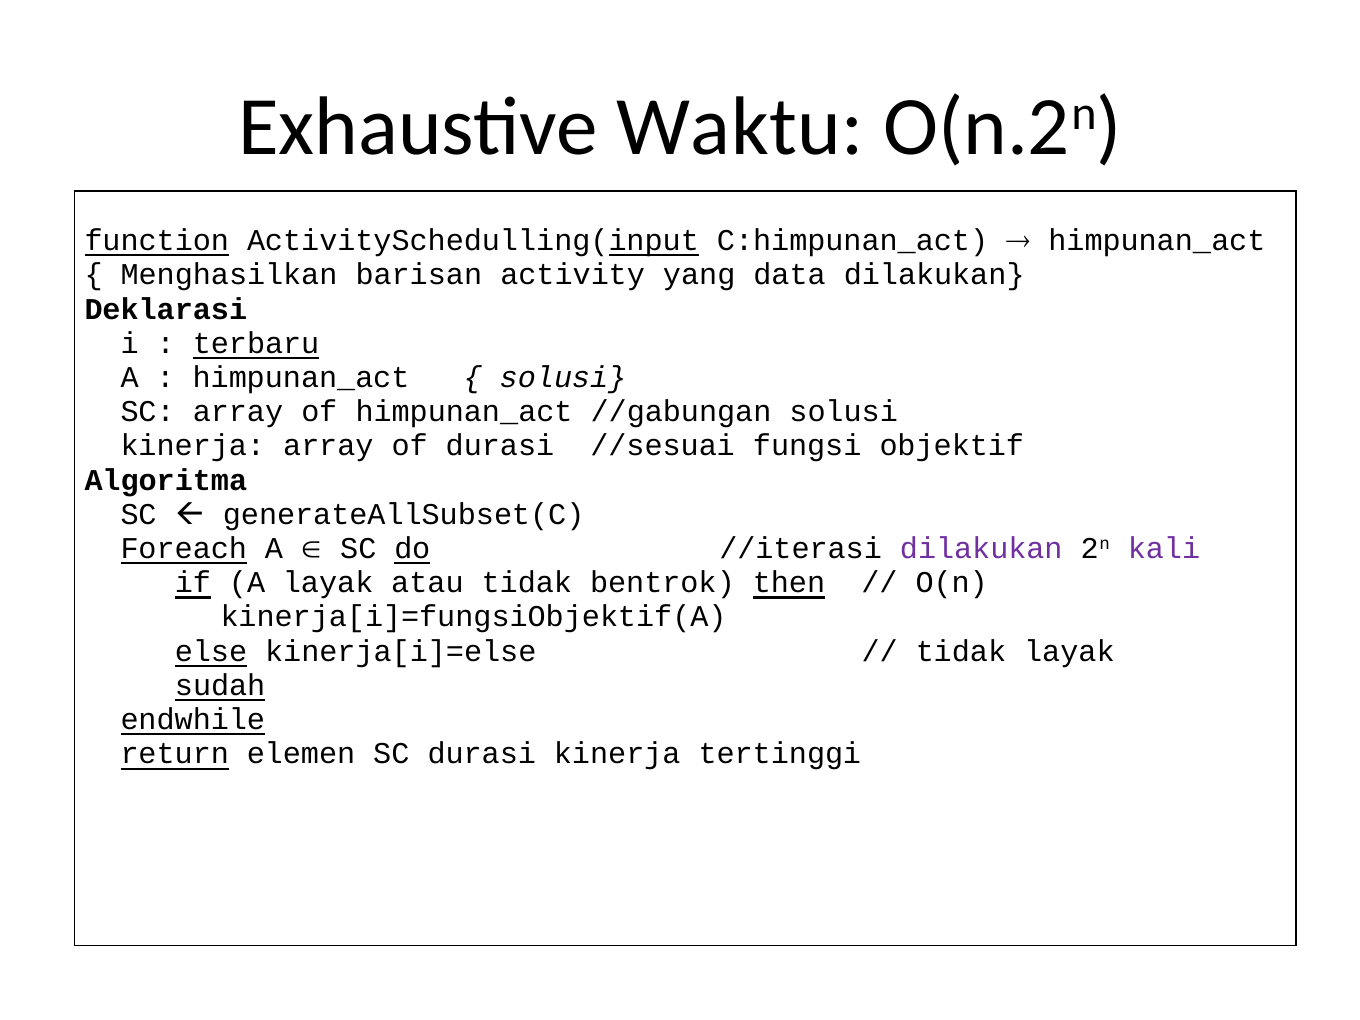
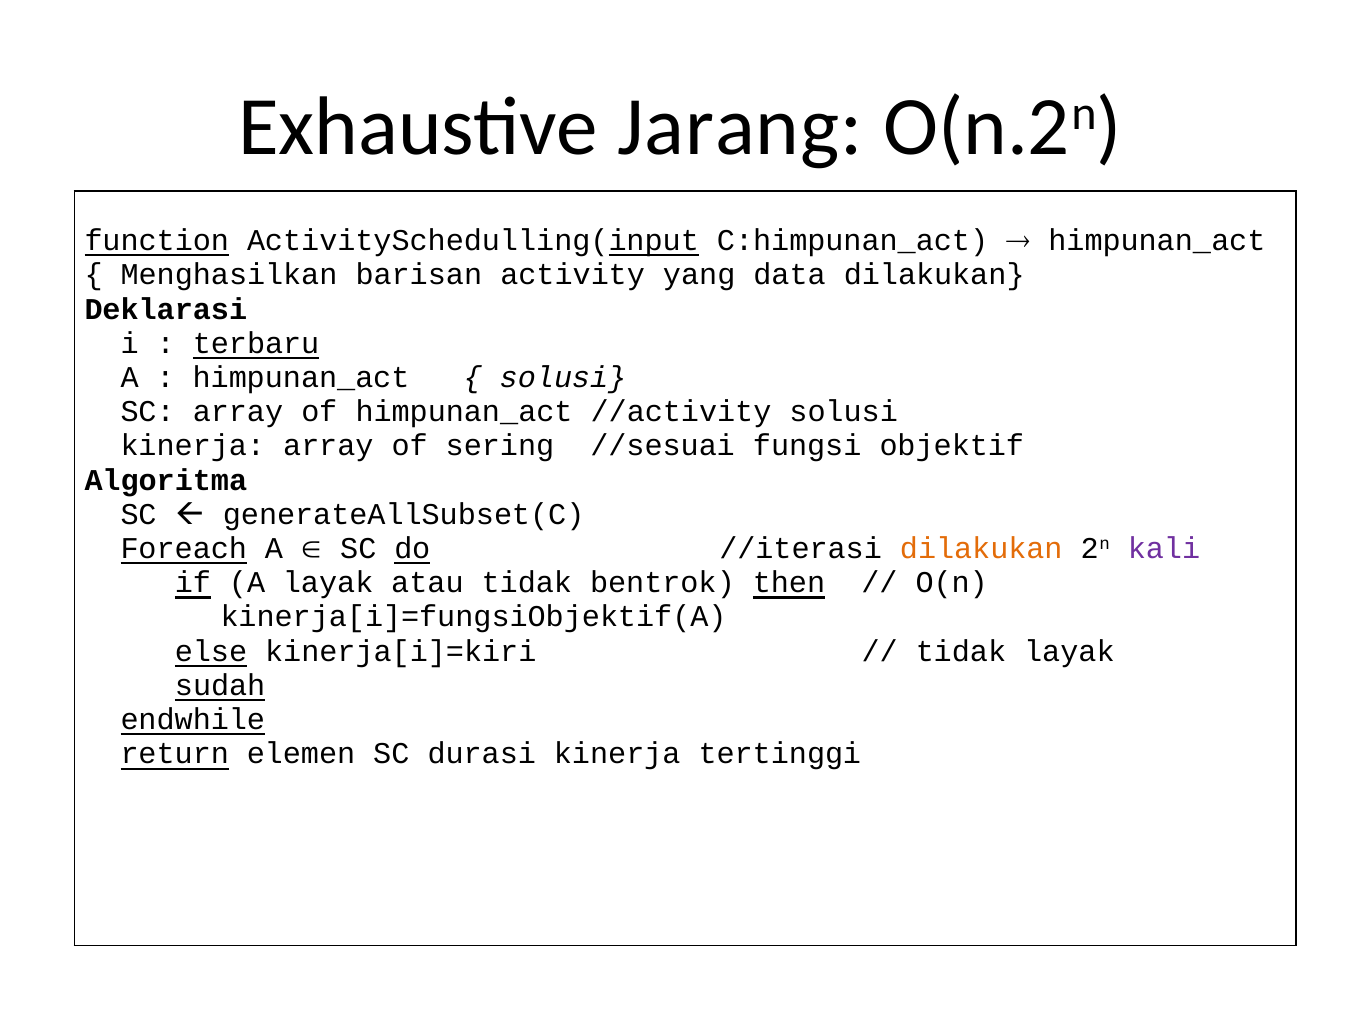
Waktu: Waktu -> Jarang (740, 127)
//gabungan: //gabungan -> //activity (681, 412)
of durasi: durasi -> sering (500, 446)
dilakukan colour: purple -> orange (981, 549)
kinerja[i]=else: kinerja[i]=else -> kinerja[i]=kiri (401, 651)
